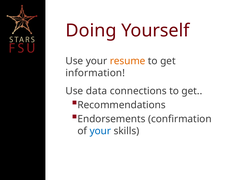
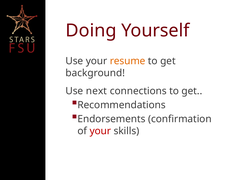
information: information -> background (95, 73)
data: data -> next (96, 91)
your colour: blue -> red (100, 131)
